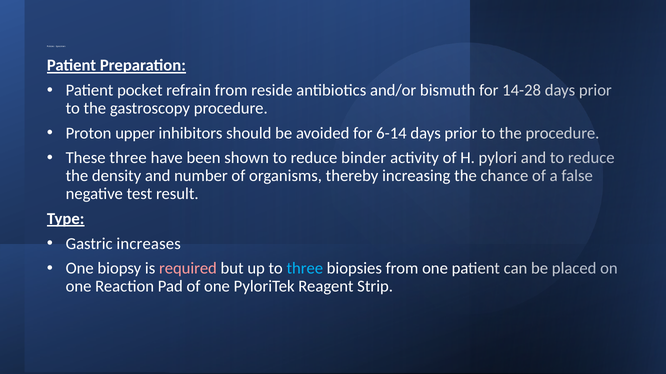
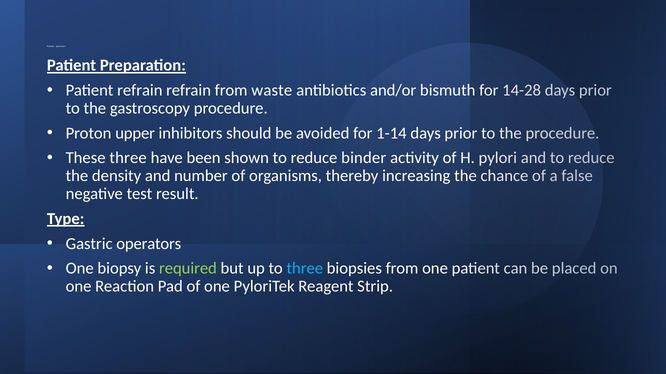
Patient pocket: pocket -> refrain (140, 90)
reside: reside -> waste (272, 90)
6-14: 6-14 -> 1-14 (391, 133)
increases: increases -> operators (149, 244)
required colour: pink -> light green (188, 269)
